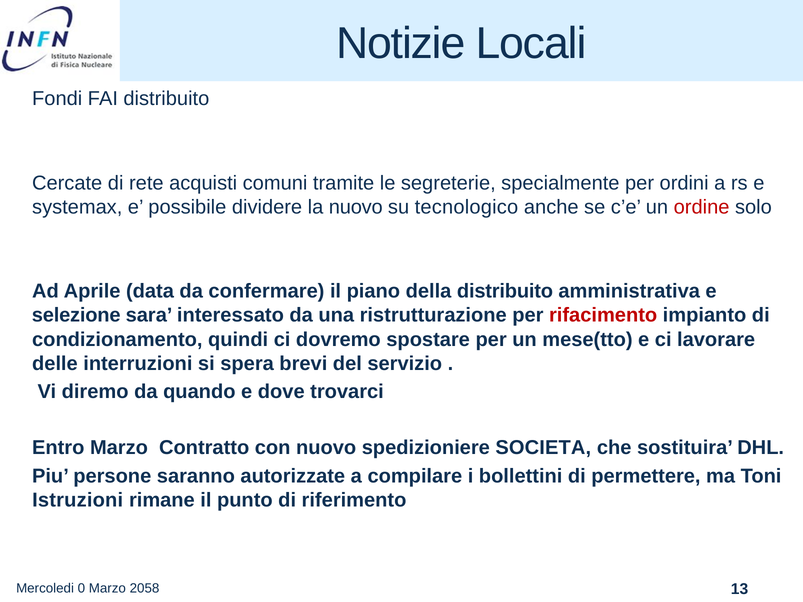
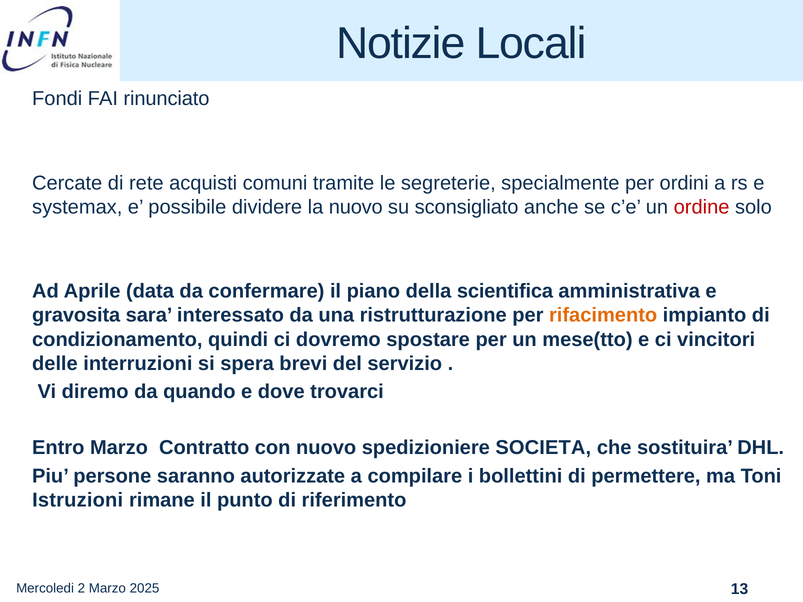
FAI distribuito: distribuito -> rinunciato (166, 99)
tecnologico: tecnologico -> sconsigliato (467, 207)
della distribuito: distribuito -> scientifica (505, 291)
selezione: selezione -> gravosita (76, 315)
rifacimento colour: red -> orange (603, 315)
lavorare: lavorare -> vincitori (716, 340)
0: 0 -> 2 (81, 589)
2058: 2058 -> 2025 (145, 589)
